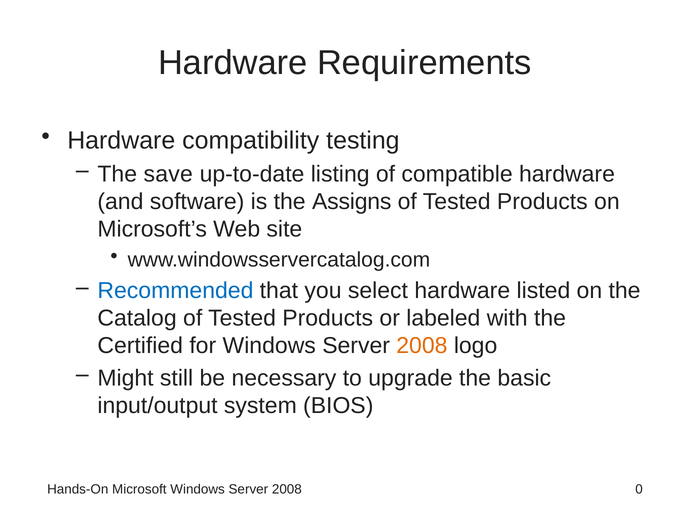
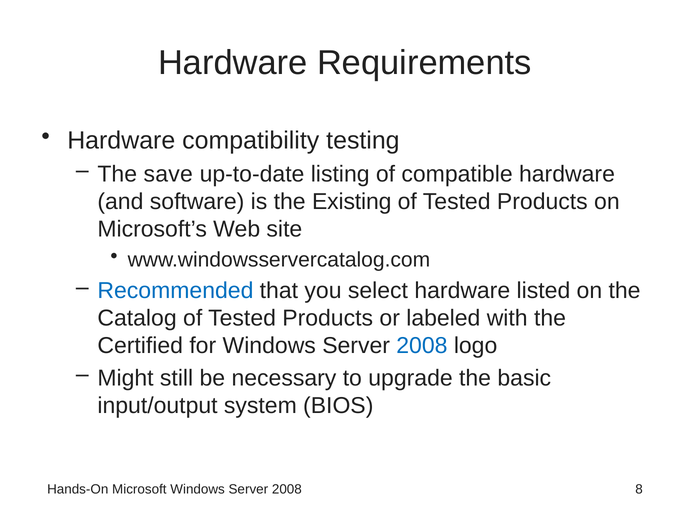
Assigns: Assigns -> Existing (352, 202)
2008 colour: orange -> blue (422, 346)
0: 0 -> 8 (639, 490)
